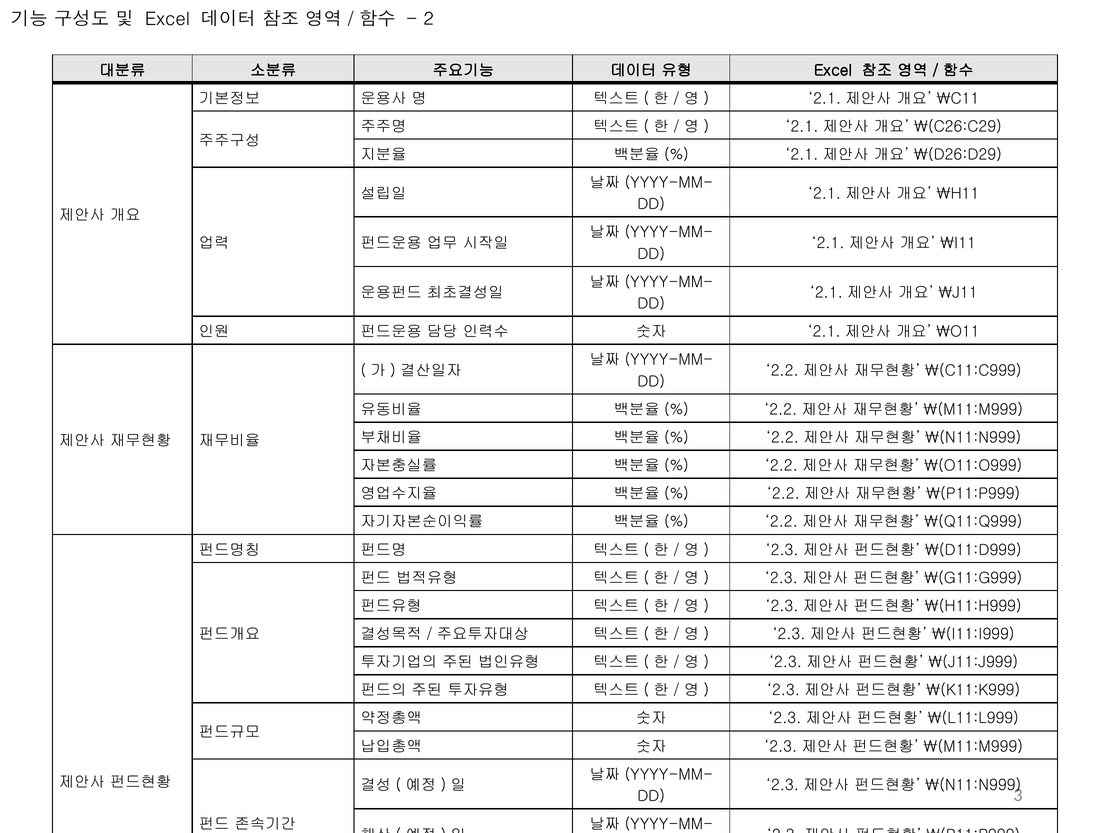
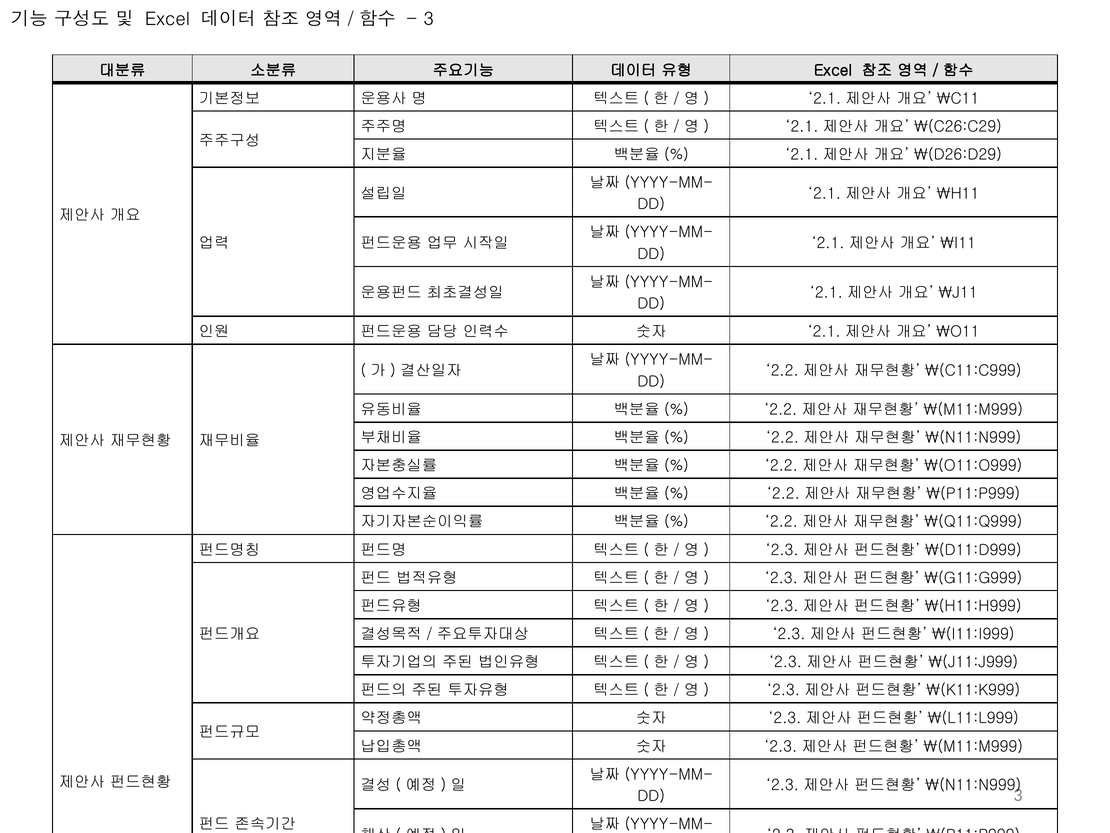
2: 2 -> 3 (429, 19)
